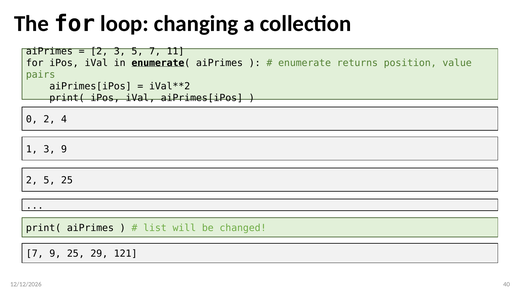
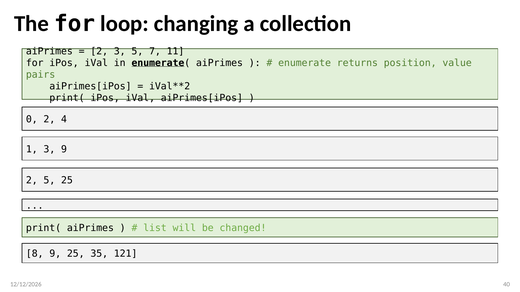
7: 7 -> 8 (35, 254)
29: 29 -> 35 (99, 254)
